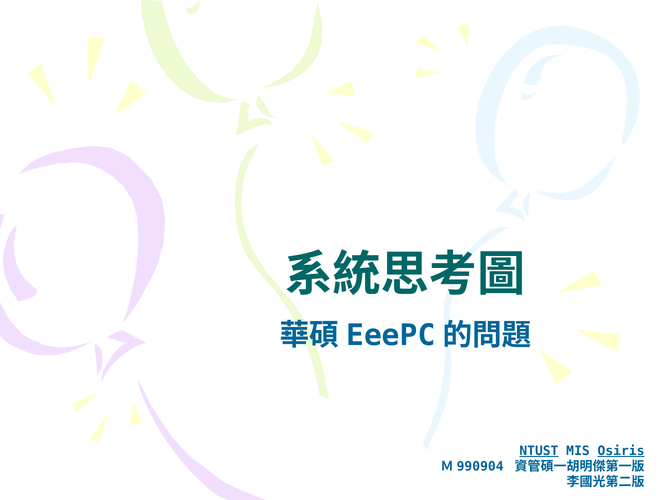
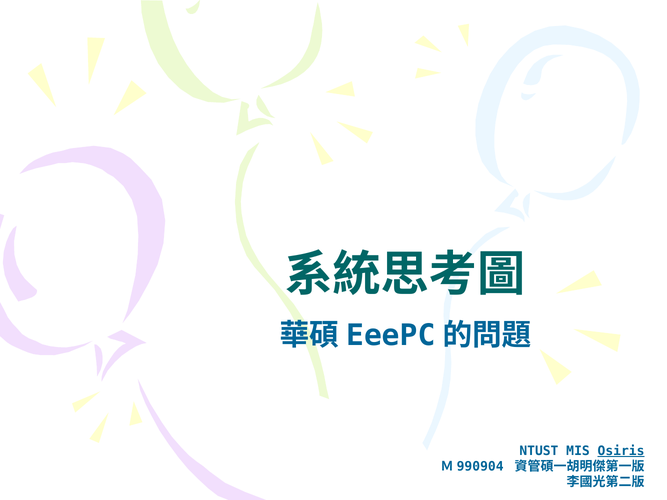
NTUST underline: present -> none (539, 451)
